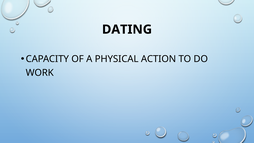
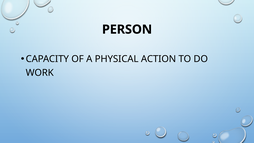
DATING: DATING -> PERSON (127, 29)
